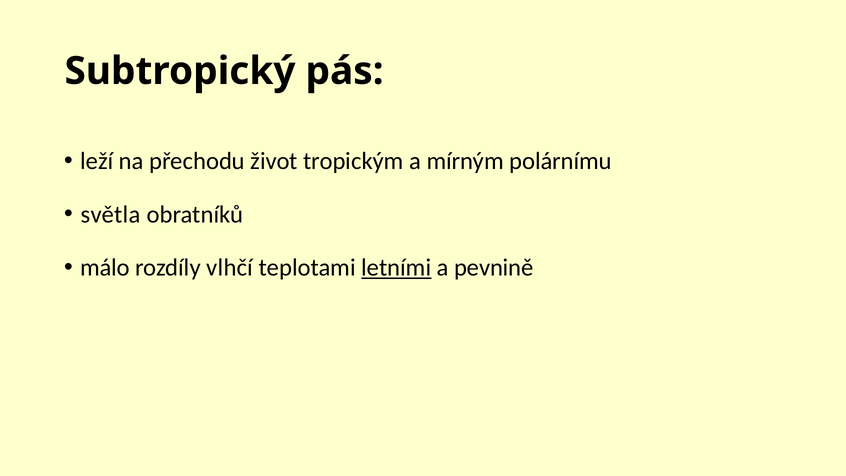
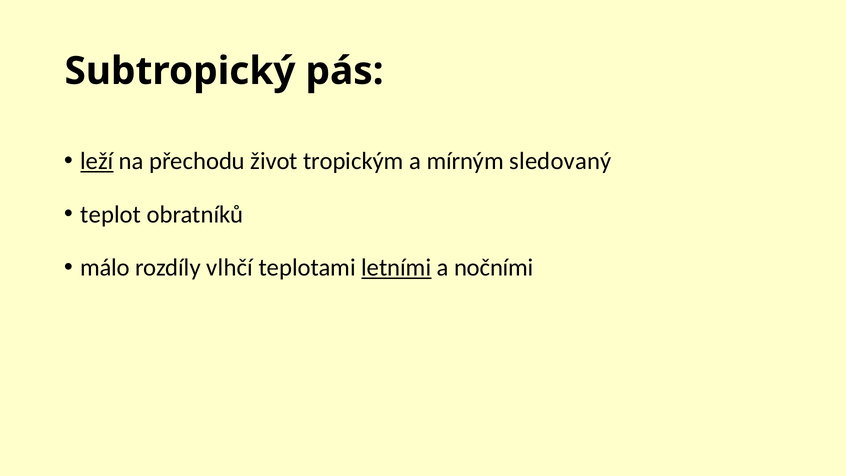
leží underline: none -> present (97, 161)
polárnímu: polárnímu -> sledovaný (560, 161)
světla: světla -> teplot (111, 214)
pevnině: pevnině -> nočními (494, 268)
